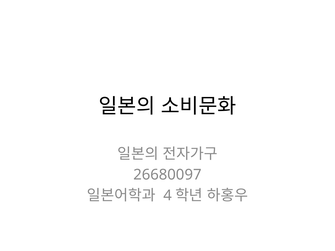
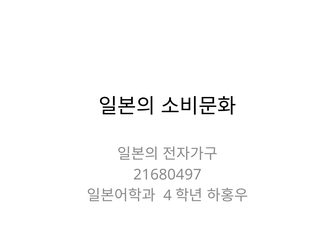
26680097: 26680097 -> 21680497 (167, 175)
